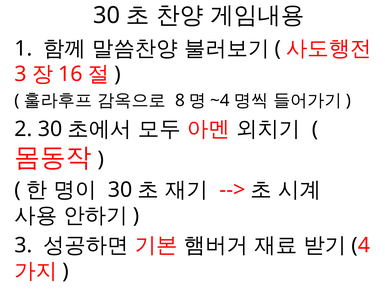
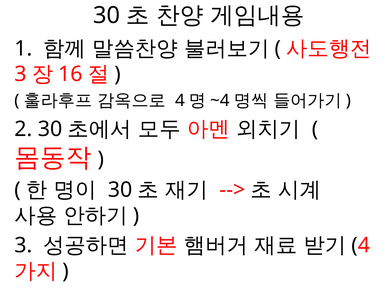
8: 8 -> 4 (180, 100)
